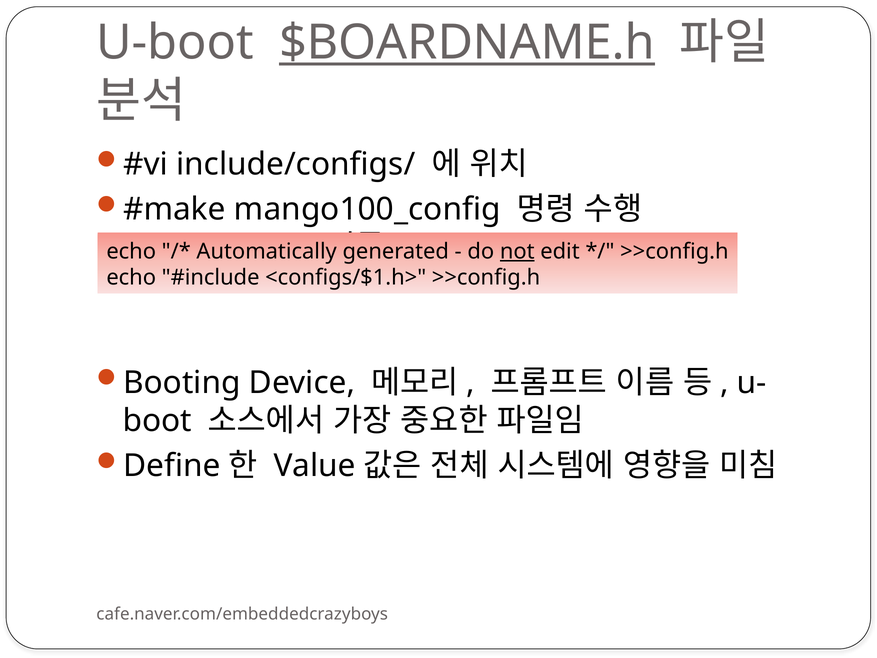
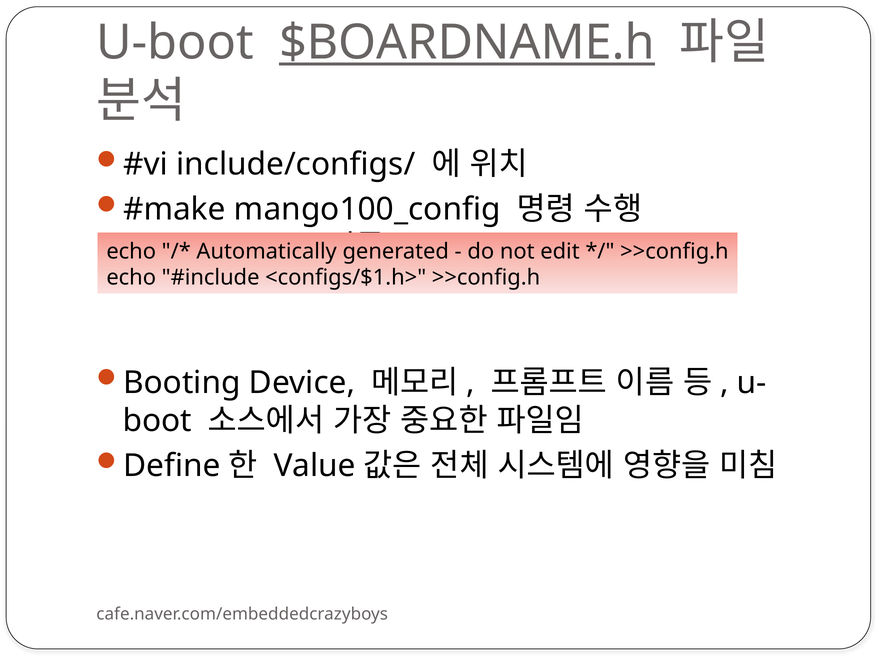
not underline: present -> none (517, 251)
